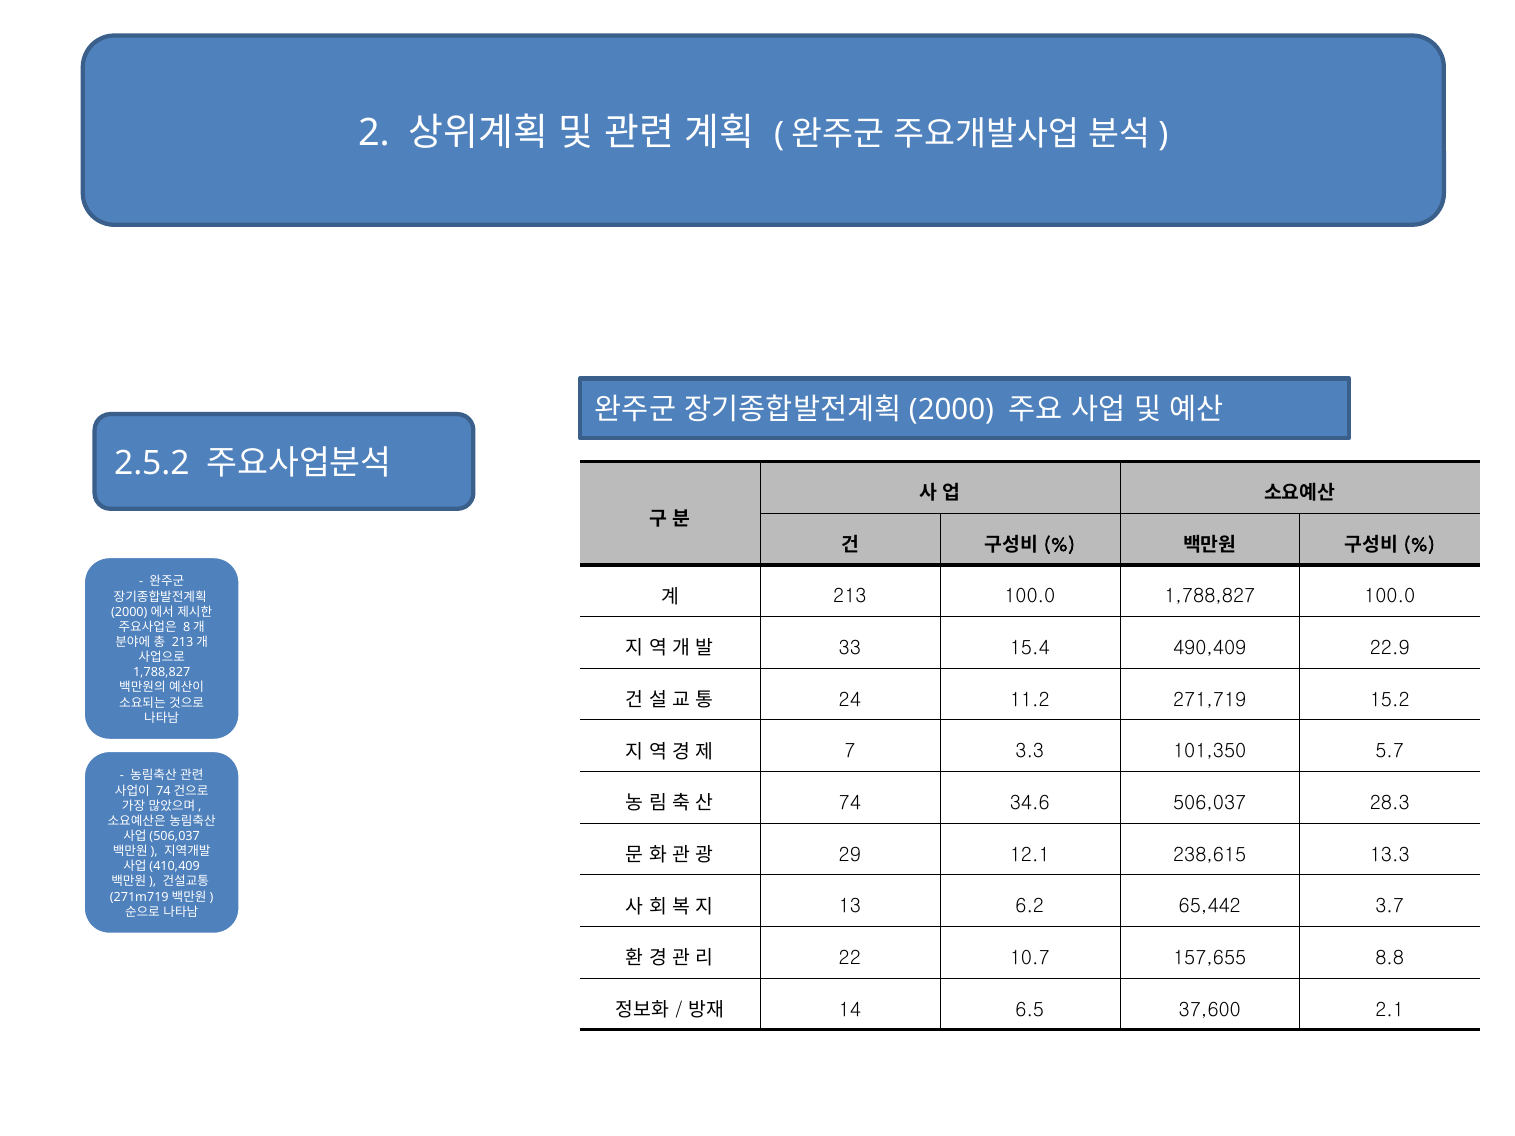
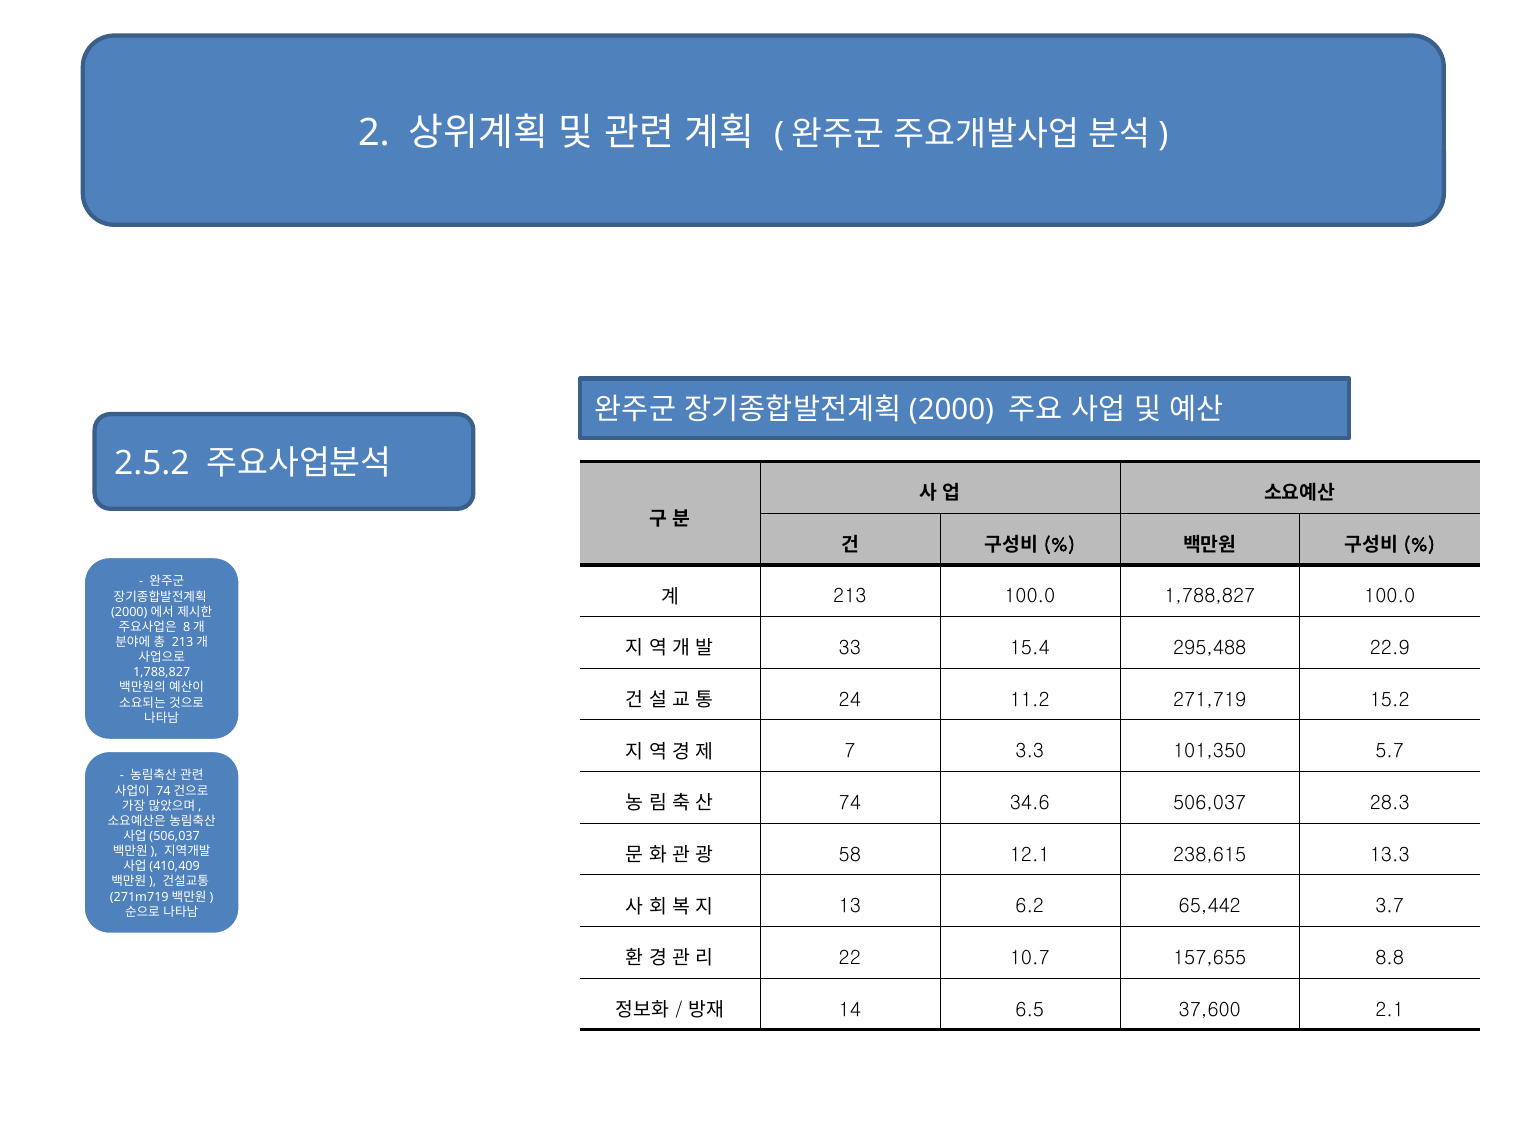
490,409: 490,409 -> 295,488 (1210, 648)
29: 29 -> 58 (850, 855)
